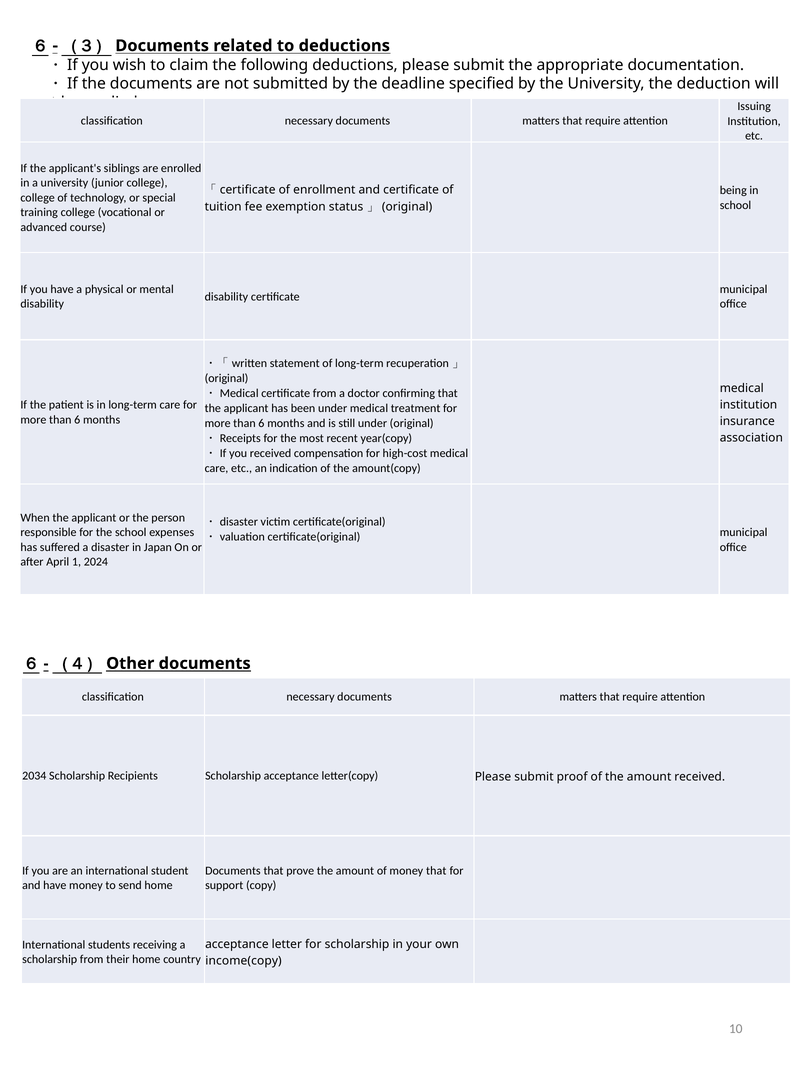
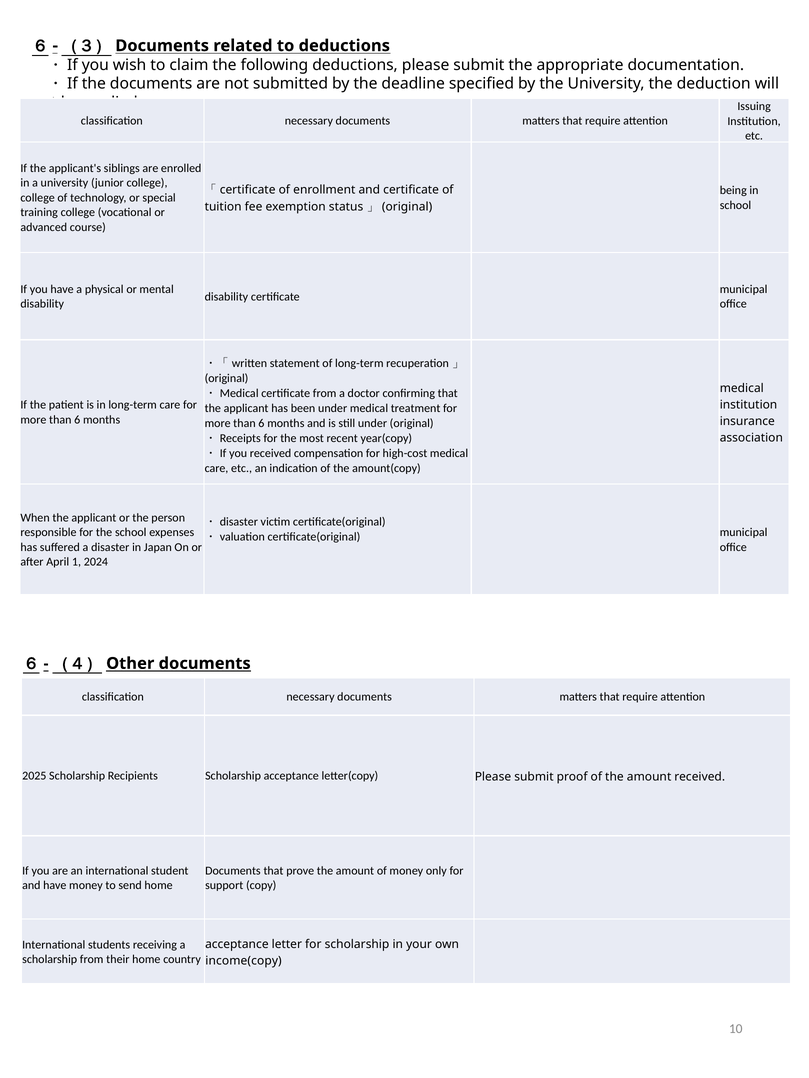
2034: 2034 -> 2025 (34, 777)
money that: that -> only (436, 871)
